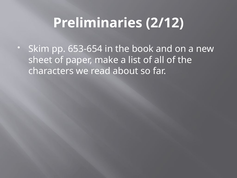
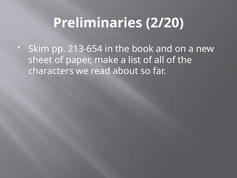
2/12: 2/12 -> 2/20 (165, 23)
653-654: 653-654 -> 213-654 (85, 49)
